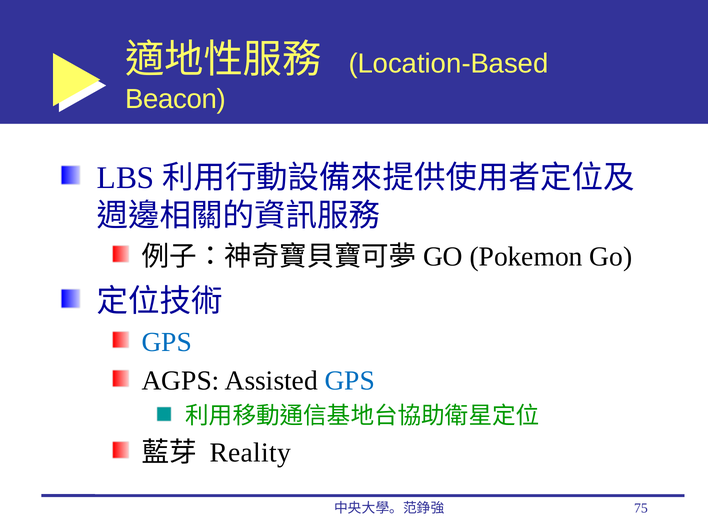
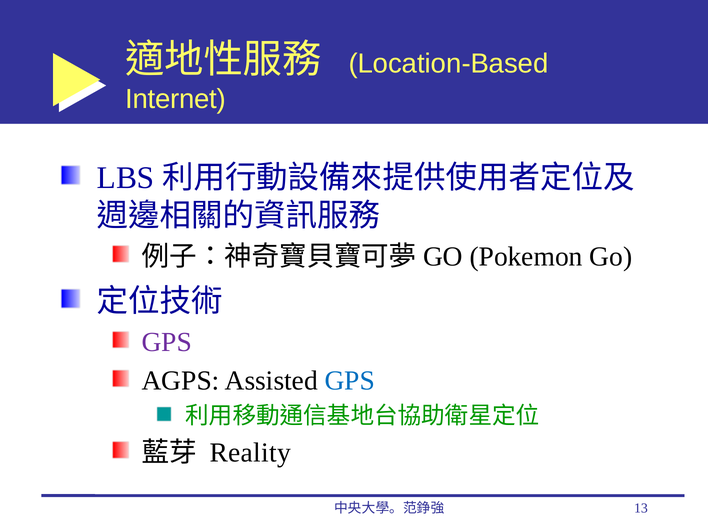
Beacon: Beacon -> Internet (176, 99)
GPS colour: blue -> purple (167, 342)
75: 75 -> 13 (641, 508)
